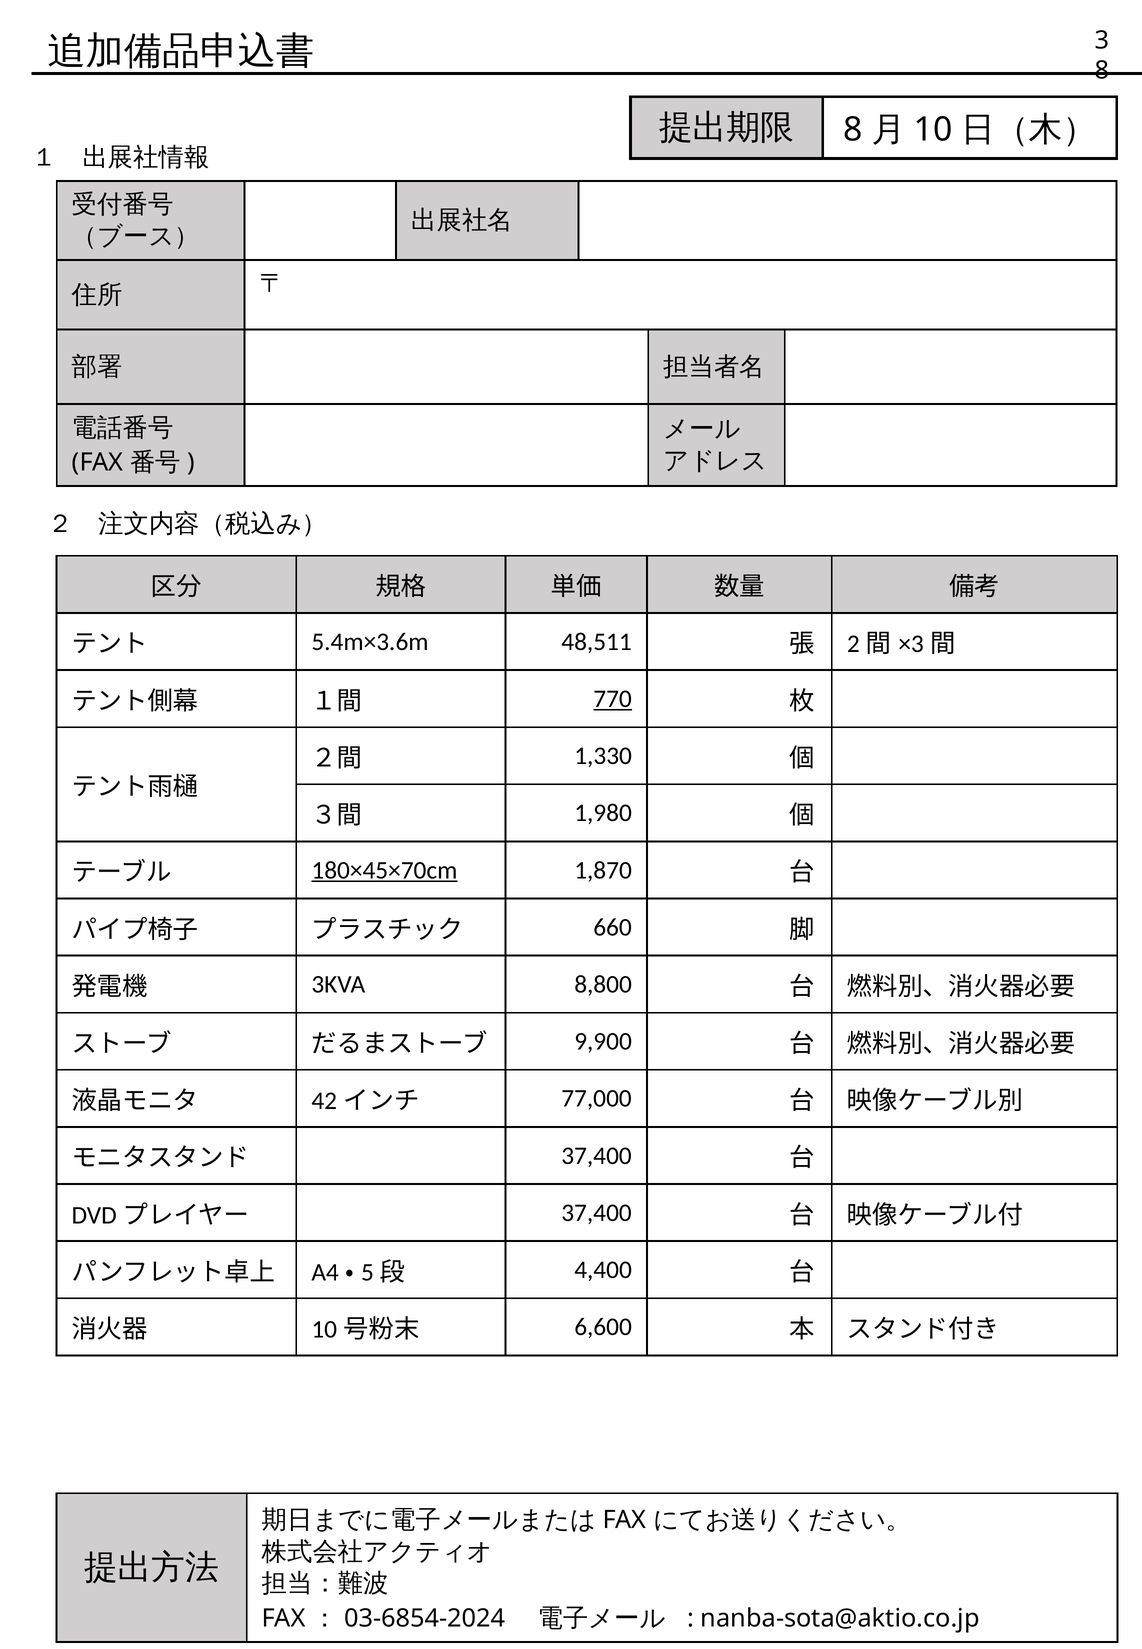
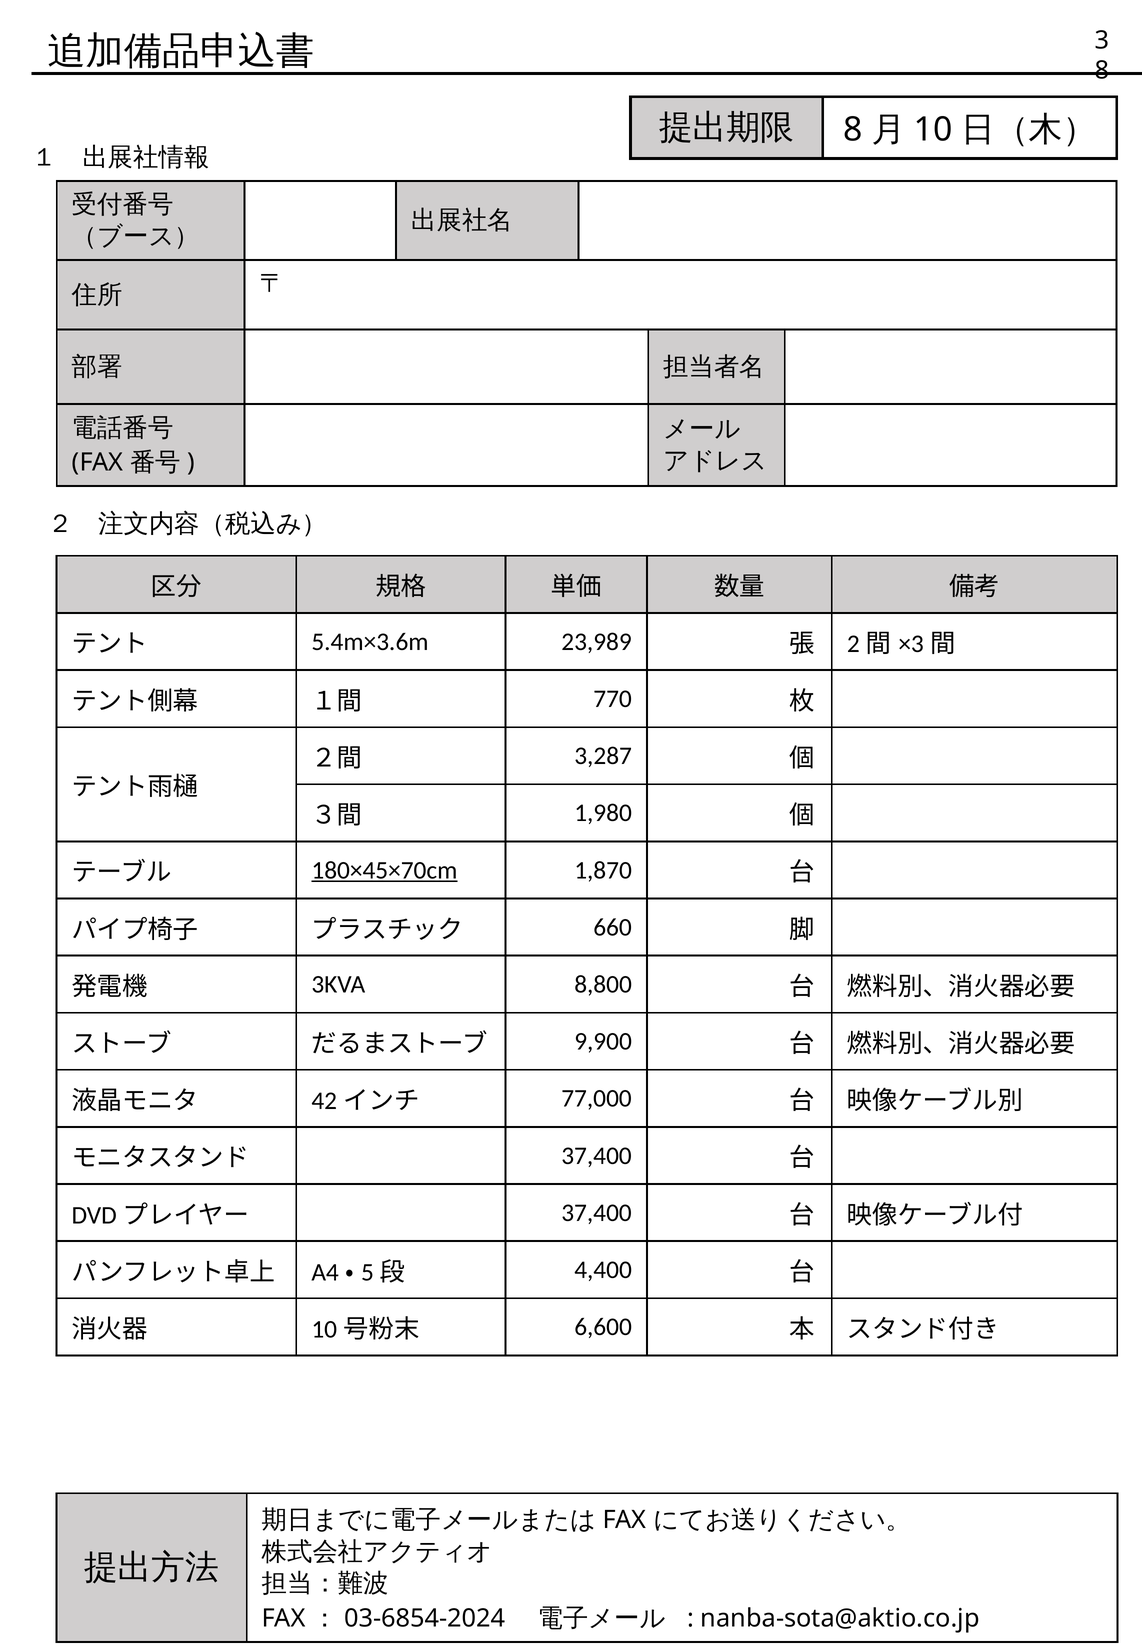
48,511: 48,511 -> 23,989 (597, 642)
770 underline: present -> none (613, 699)
1,330: 1,330 -> 3,287 (603, 756)
